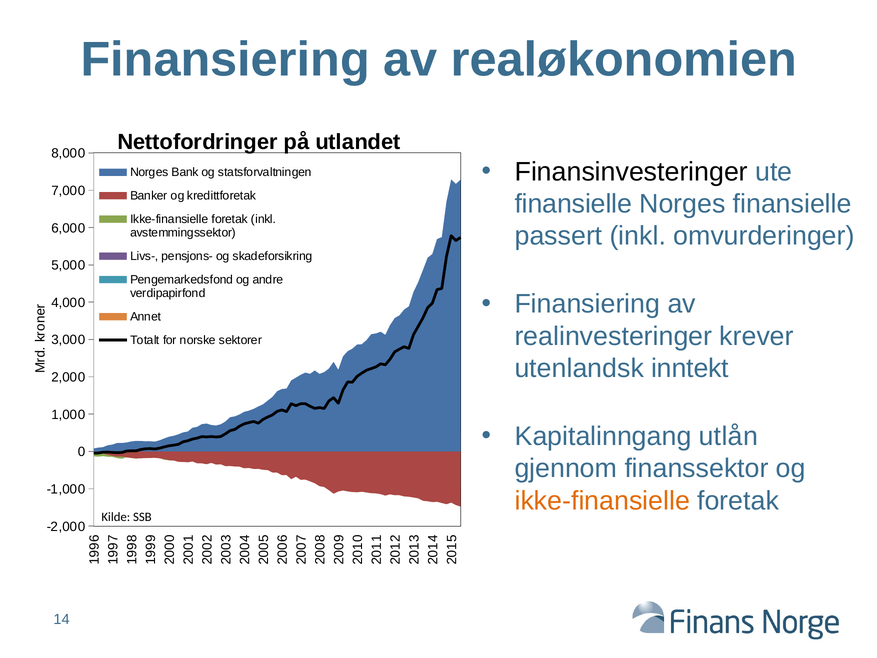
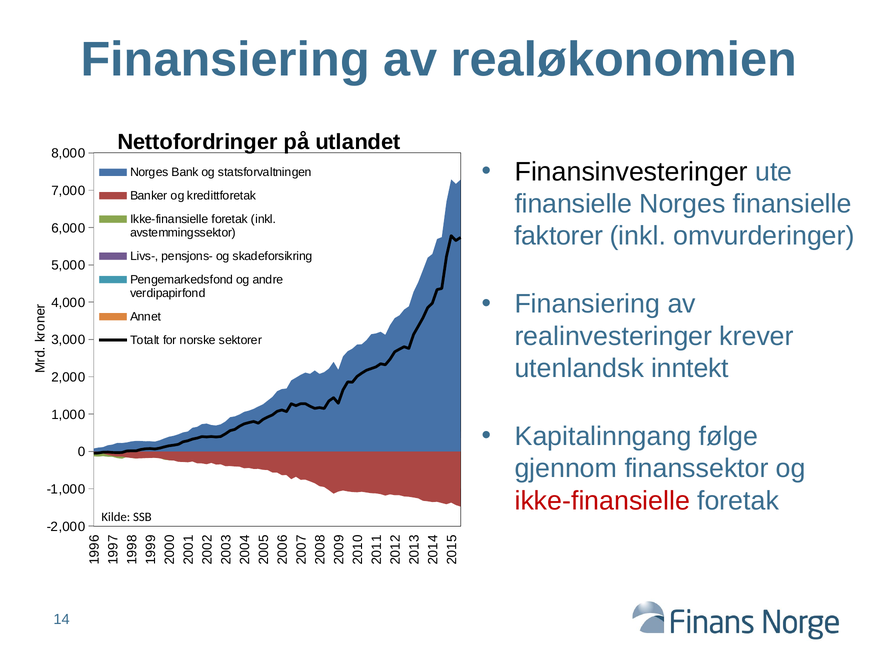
passert: passert -> faktorer (559, 236)
utlån: utlån -> følge (729, 436)
ikke-finansielle colour: orange -> red (602, 501)
